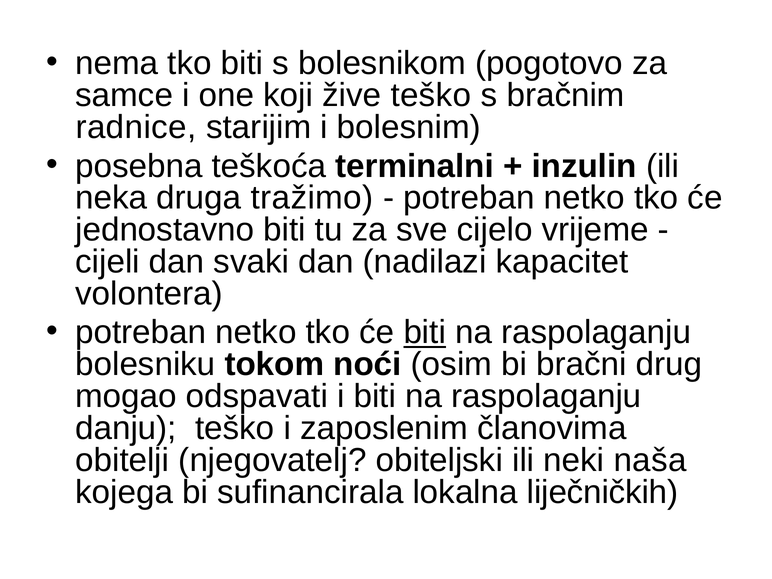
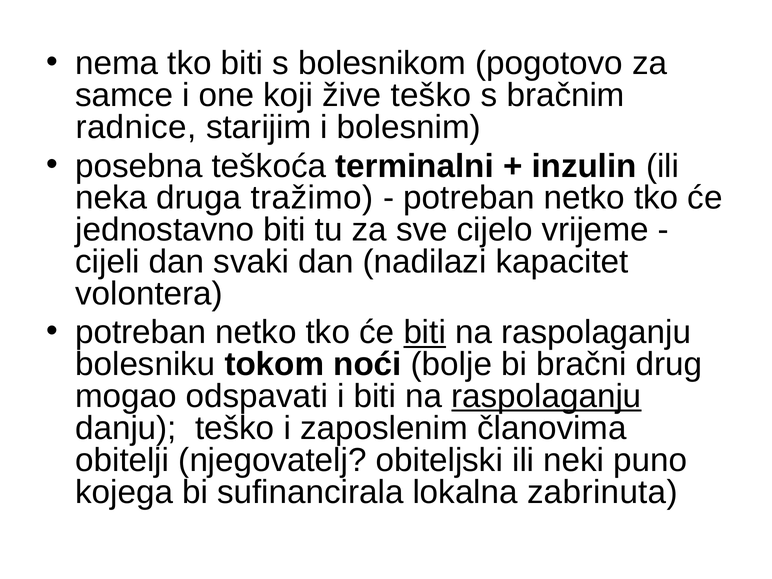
osim: osim -> bolje (451, 364)
raspolaganju underline: none -> present (546, 396)
naša: naša -> puno (650, 460)
liječničkih: liječničkih -> zabrinuta (602, 492)
